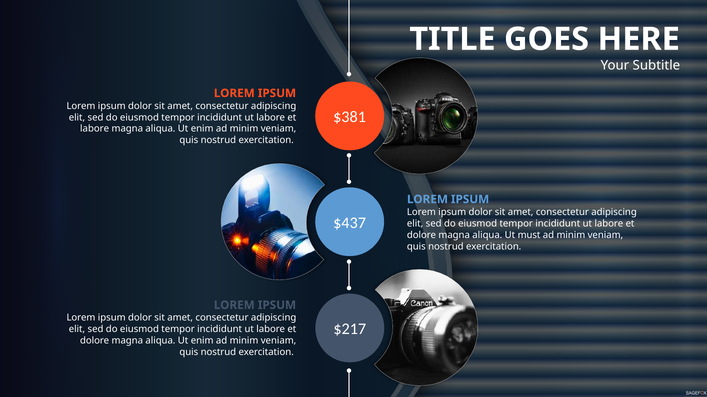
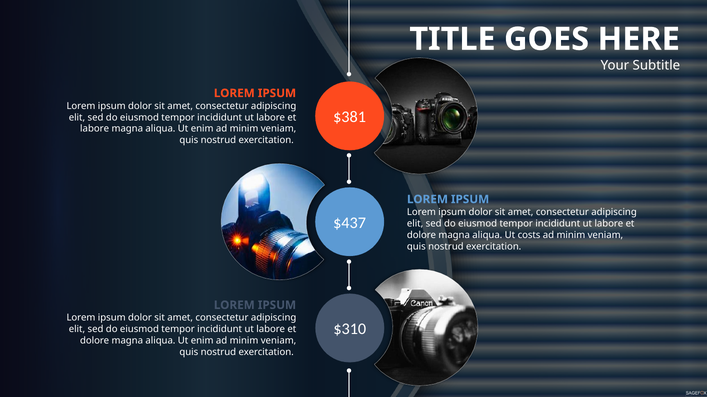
must: must -> costs (529, 235)
$217: $217 -> $310 (350, 330)
